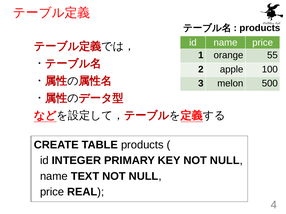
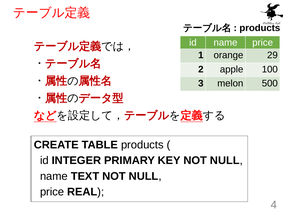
55: 55 -> 29 (272, 55)
